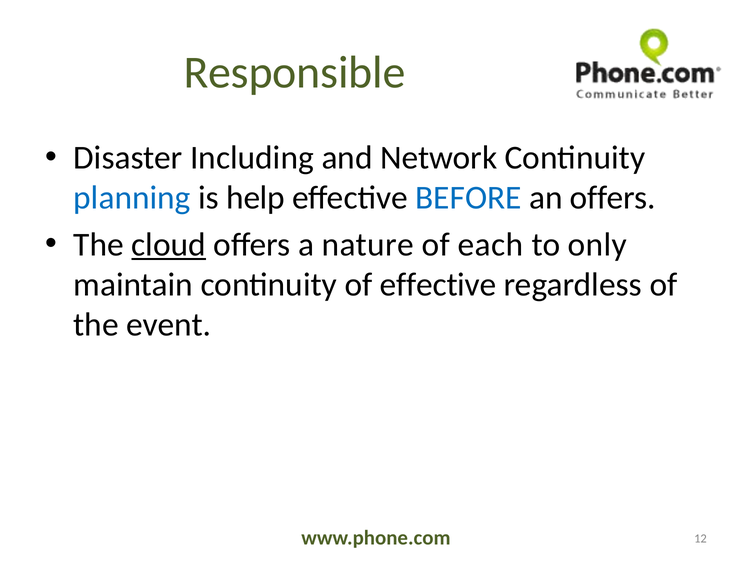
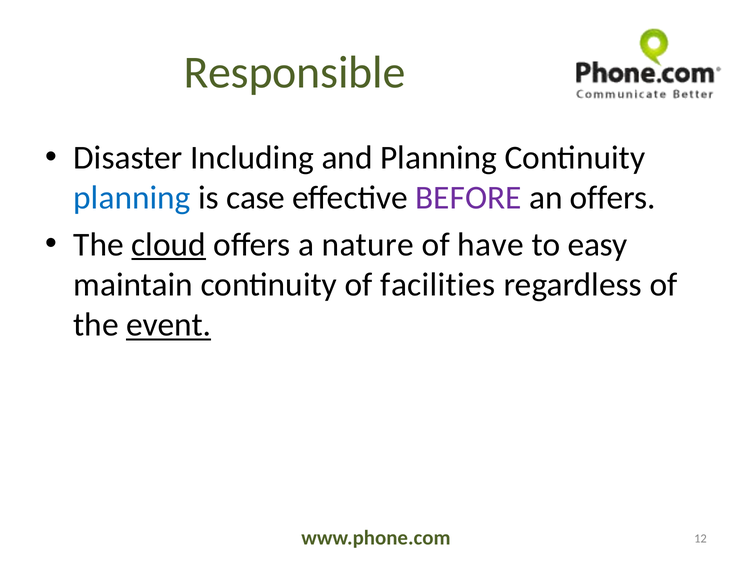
and Network: Network -> Planning (439, 158)
help: help -> case (256, 198)
BEFORE colour: blue -> purple (468, 198)
each: each -> have (491, 245)
only: only -> easy (598, 245)
of effective: effective -> facilities (438, 285)
event underline: none -> present (169, 325)
